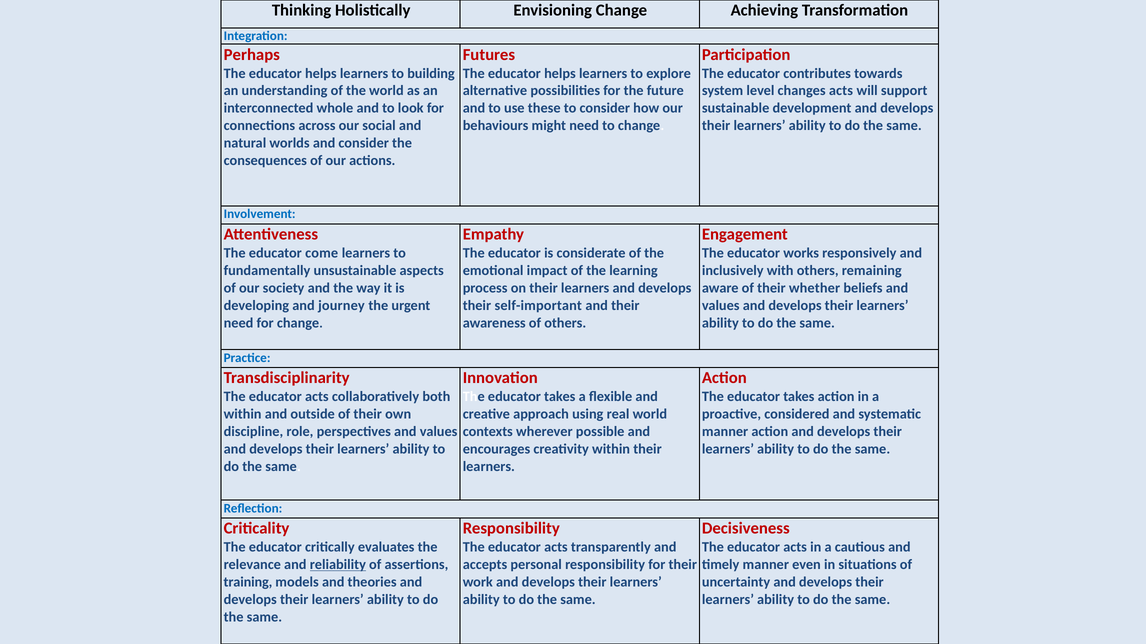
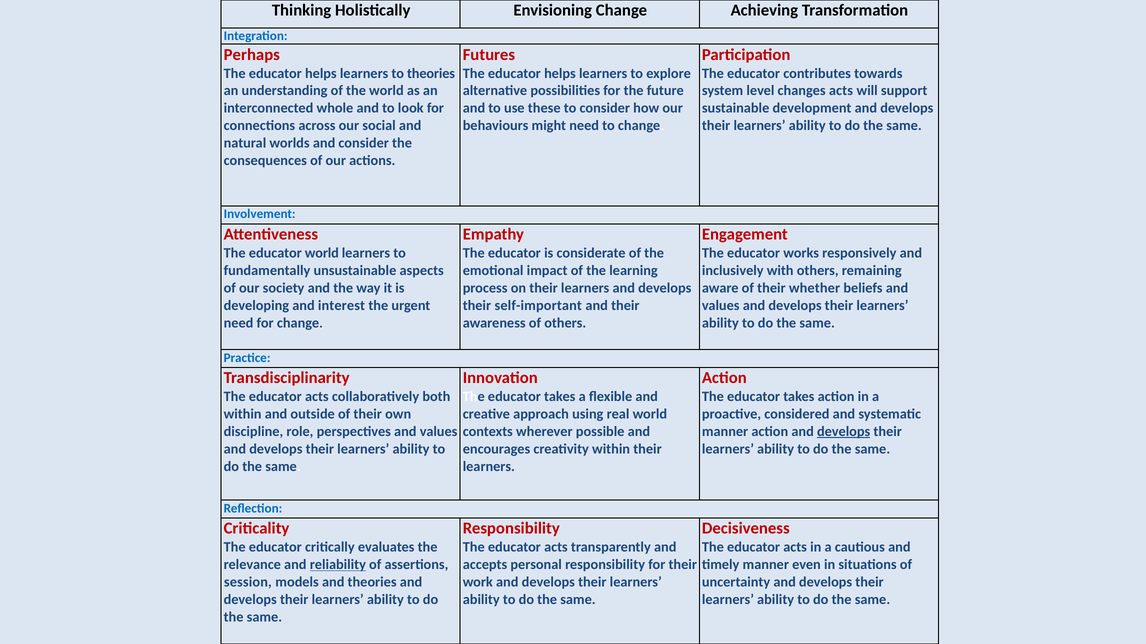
to building: building -> theories (431, 73)
educator come: come -> world (322, 253)
journey: journey -> interest (341, 306)
develops underline: none -> present (844, 432)
training: training -> session (248, 583)
